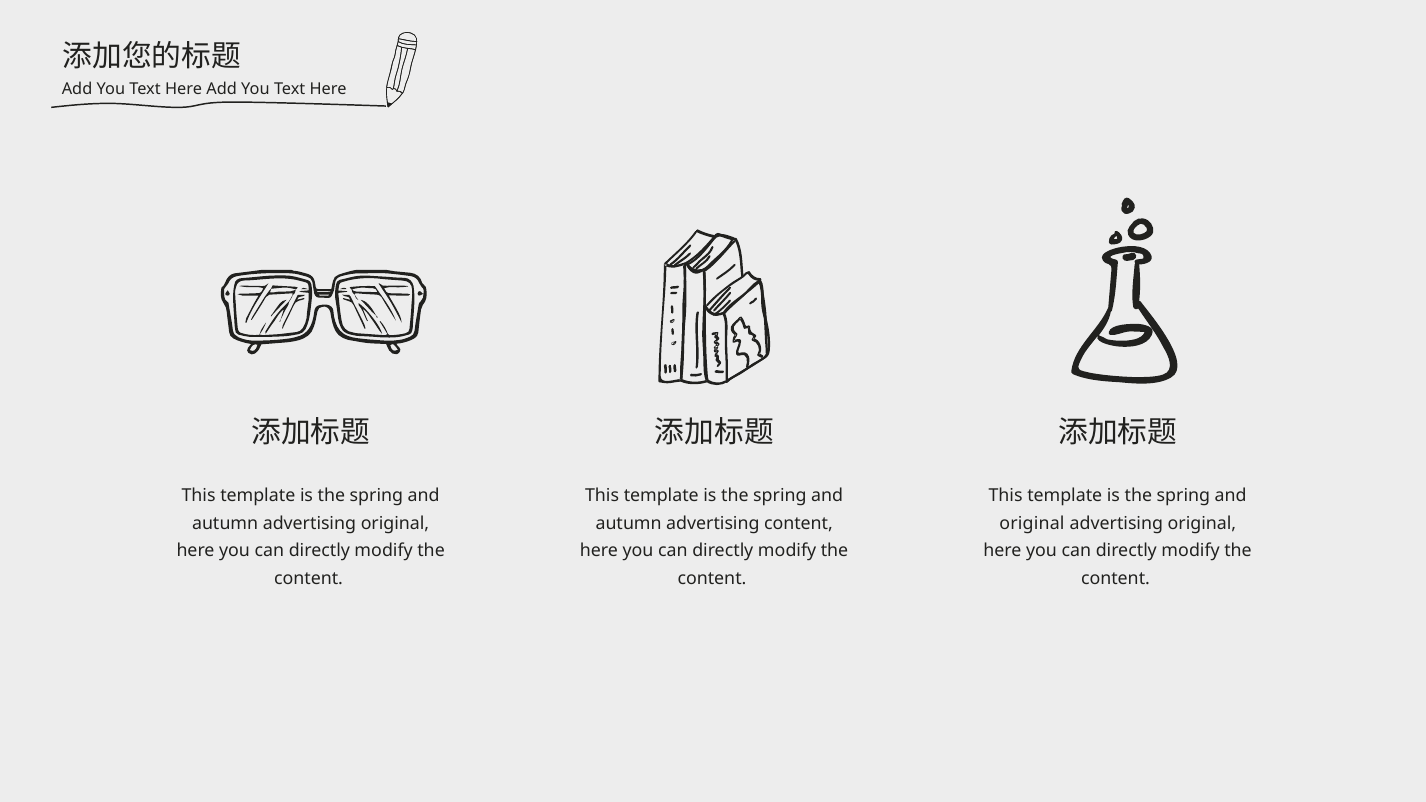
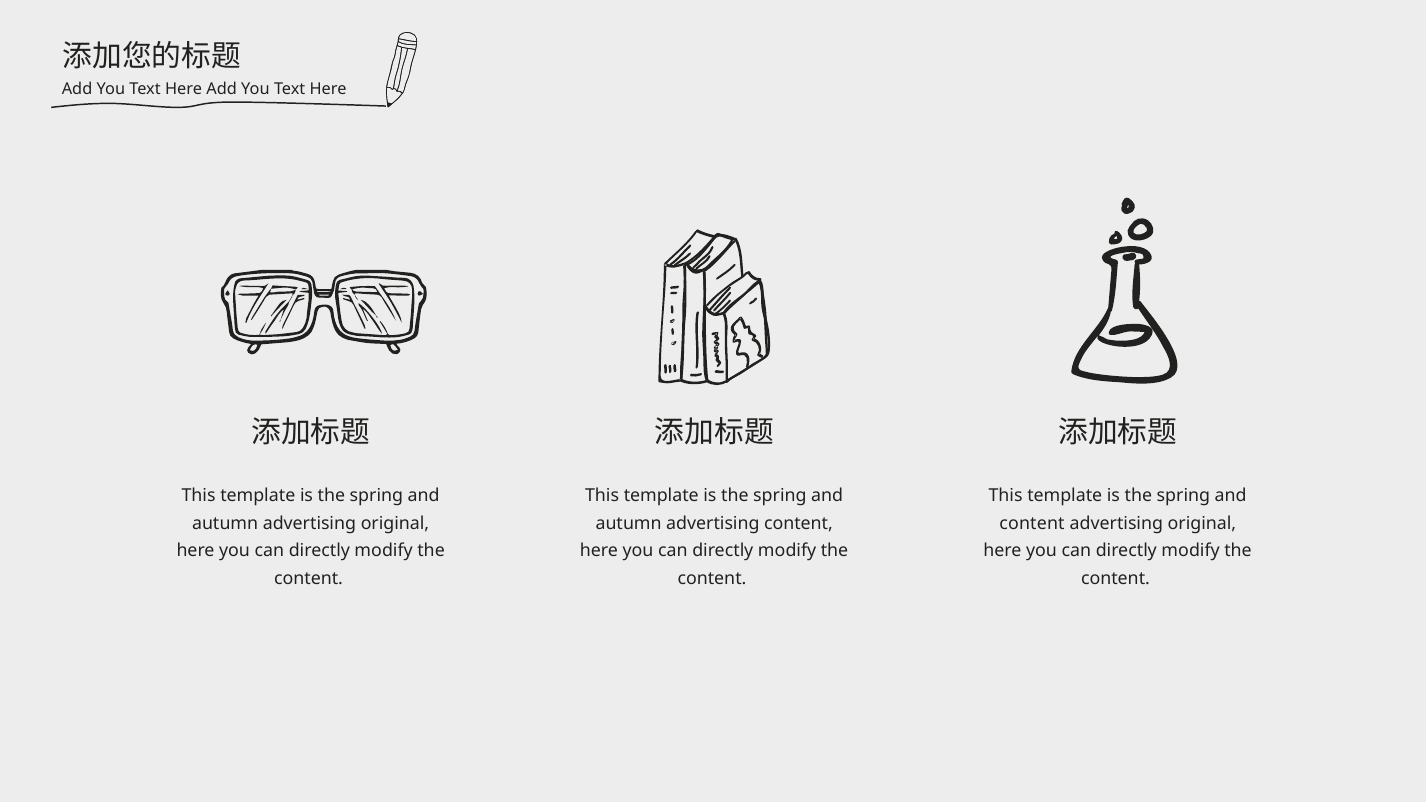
original: original -> content (1032, 523)
